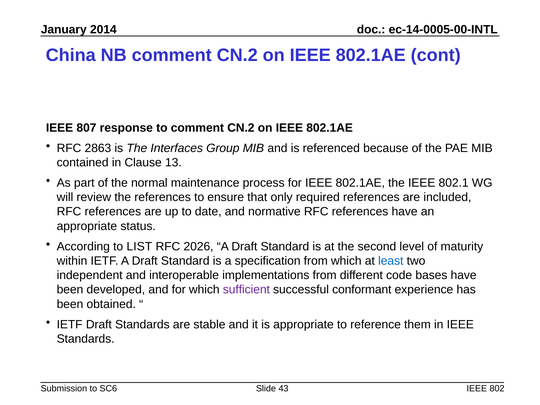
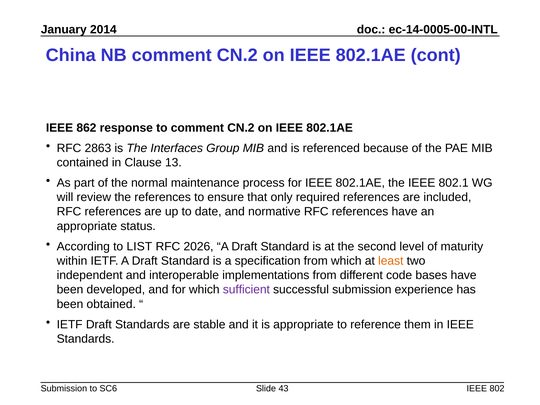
807: 807 -> 862 (86, 128)
least colour: blue -> orange (391, 261)
successful conformant: conformant -> submission (362, 290)
